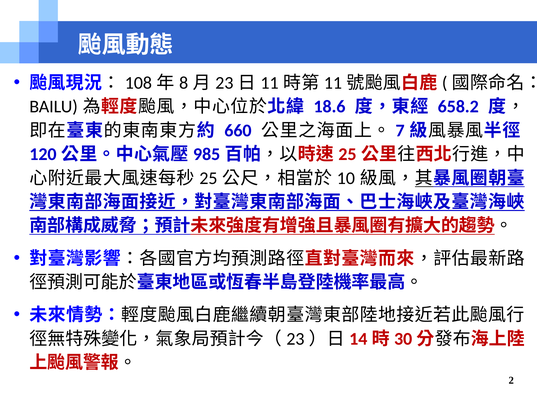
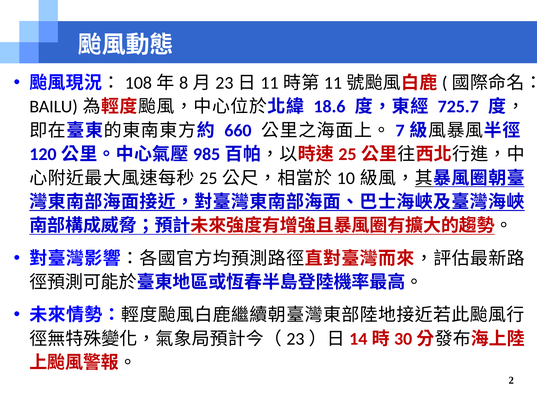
658.2: 658.2 -> 725.7 (458, 107)
